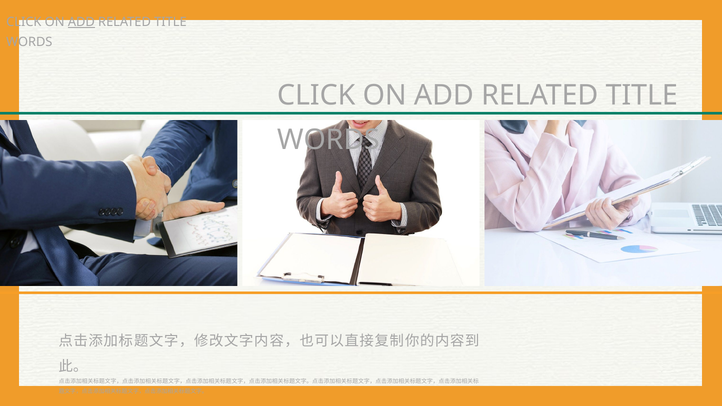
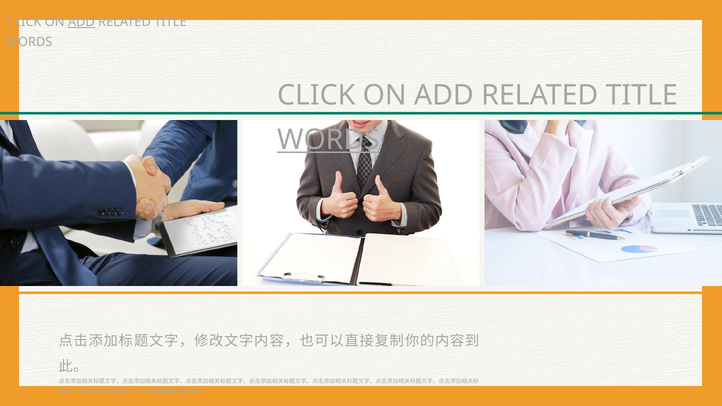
WORDS underline: none -> present (328, 140)
